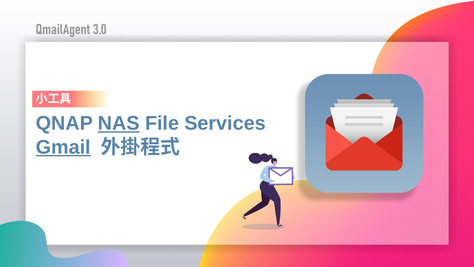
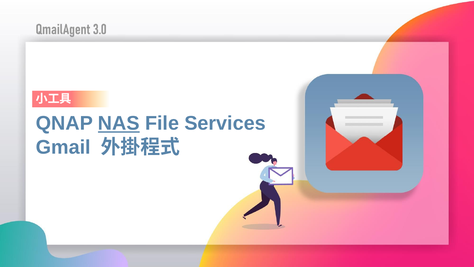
Gmail underline: present -> none (63, 147)
